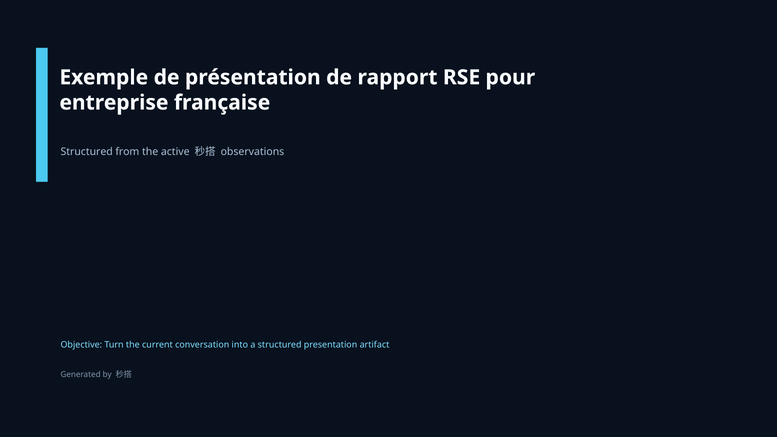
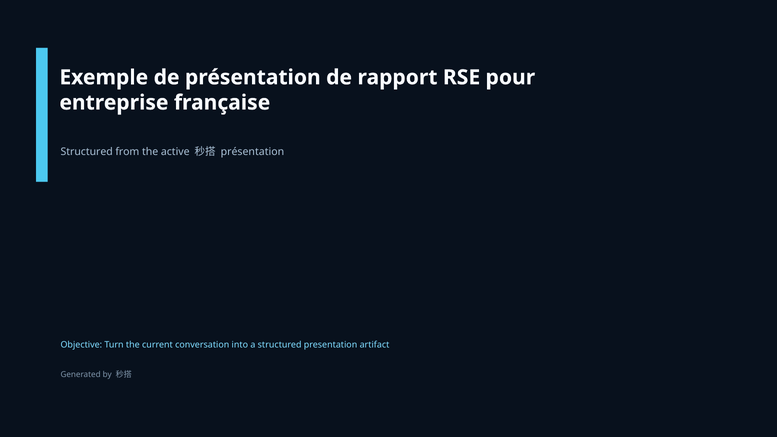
observations: observations -> présentation (252, 152)
